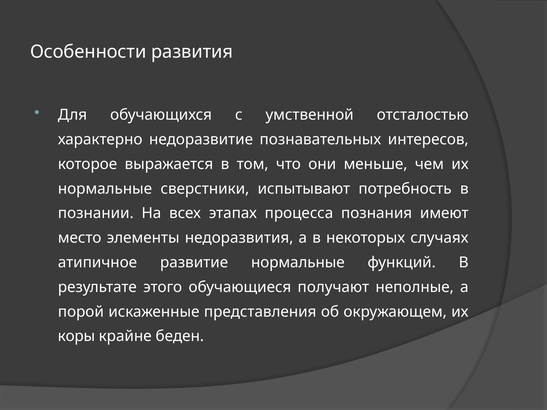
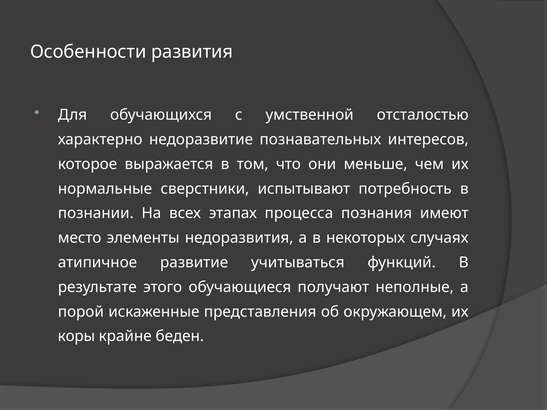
развитие нормальные: нормальные -> учитываться (298, 263)
